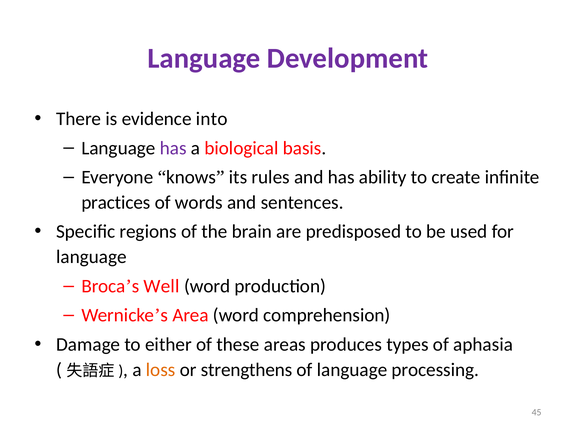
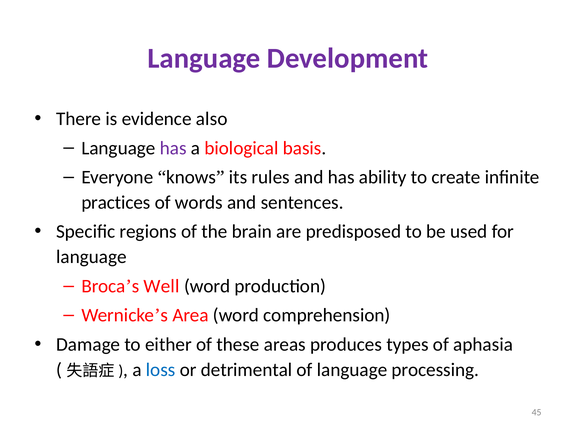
into: into -> also (212, 119)
loss colour: orange -> blue (161, 370)
strengthens: strengthens -> detrimental (247, 370)
